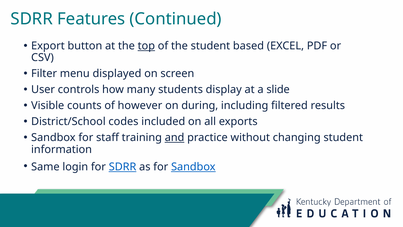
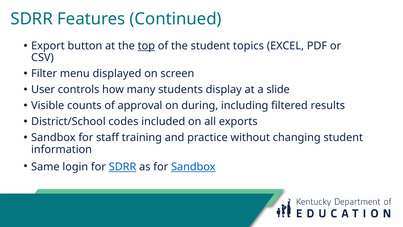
based: based -> topics (248, 46)
however: however -> approval (140, 106)
and underline: present -> none (175, 137)
